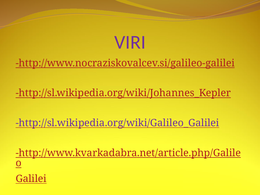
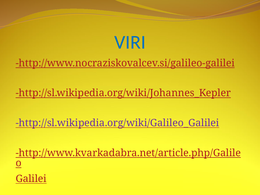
VIRI colour: purple -> blue (130, 42)
